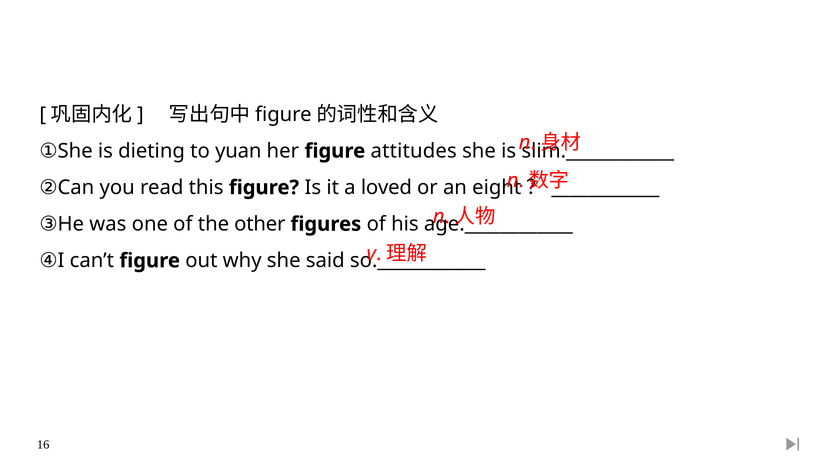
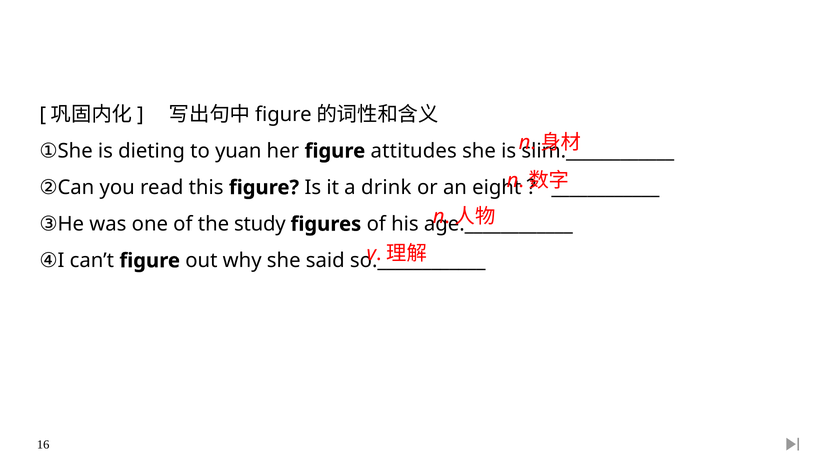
loved: loved -> drink (386, 188)
other: other -> study (260, 224)
